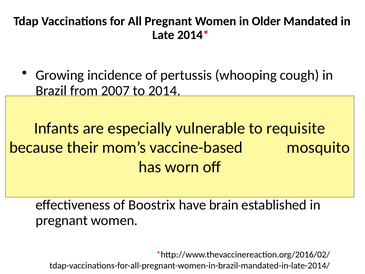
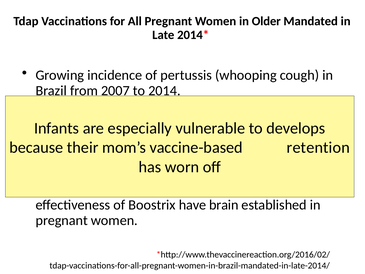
requisite: requisite -> develops (296, 128)
mosquito: mosquito -> retention (318, 148)
